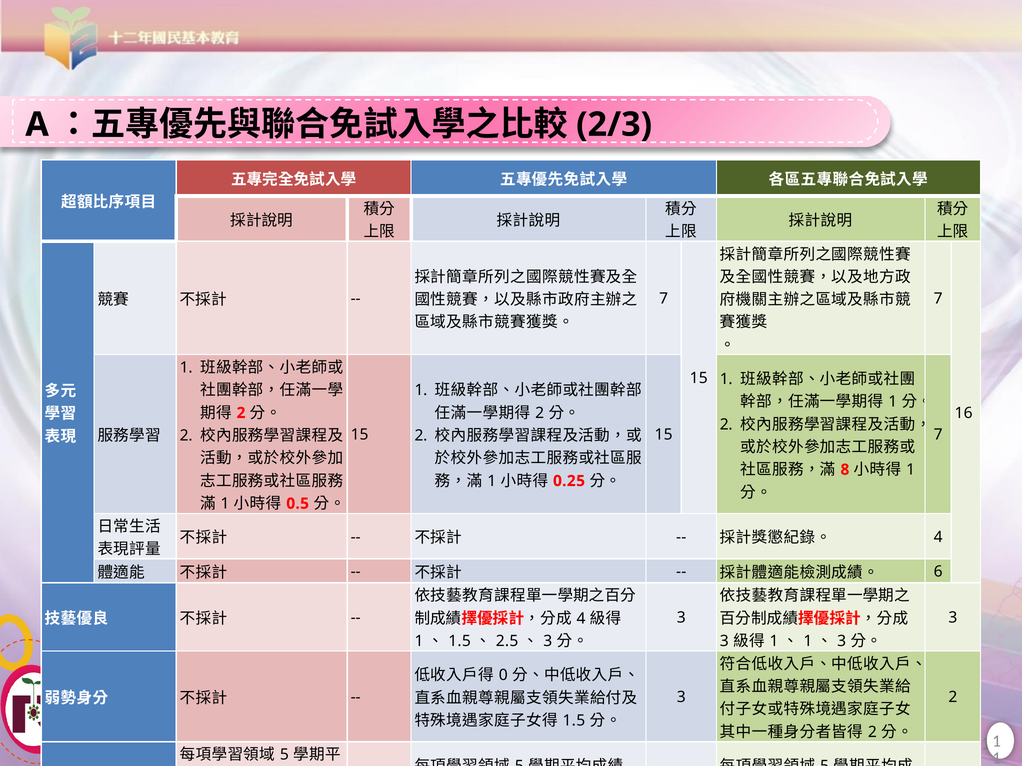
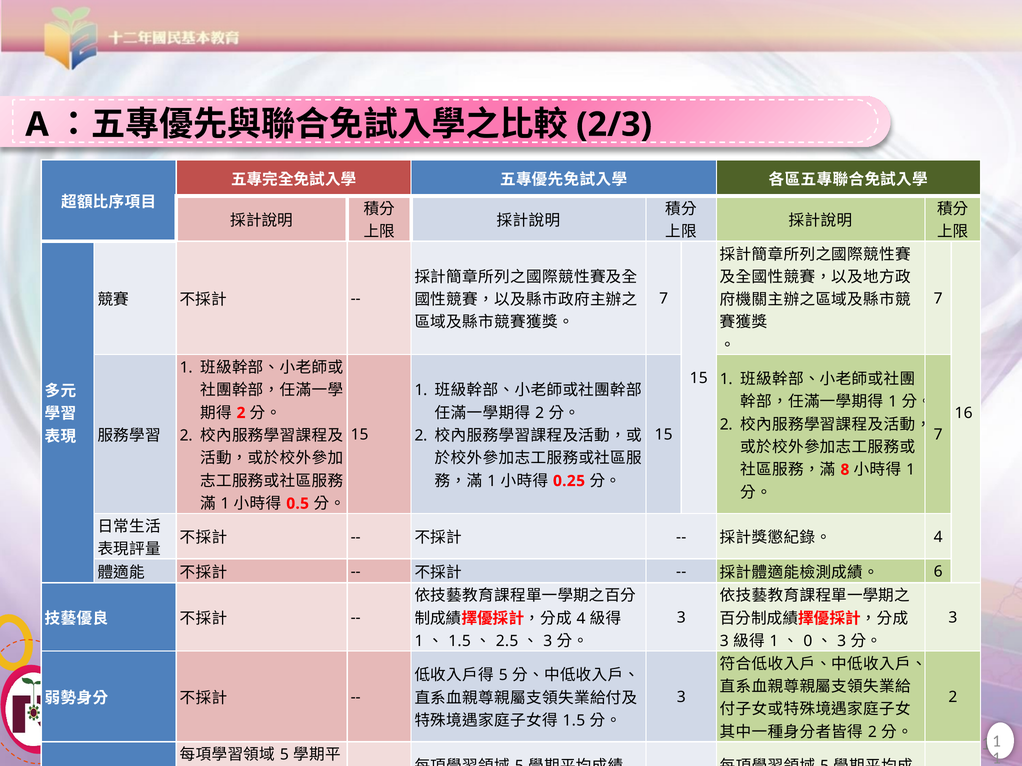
1: 1 -> 0 (808, 642)
0: 0 -> 5 (503, 676)
